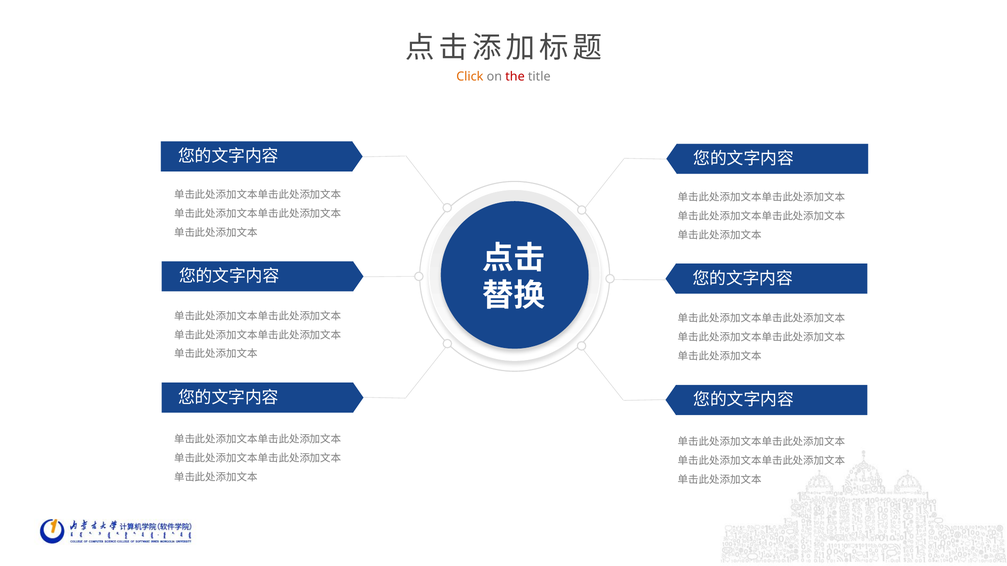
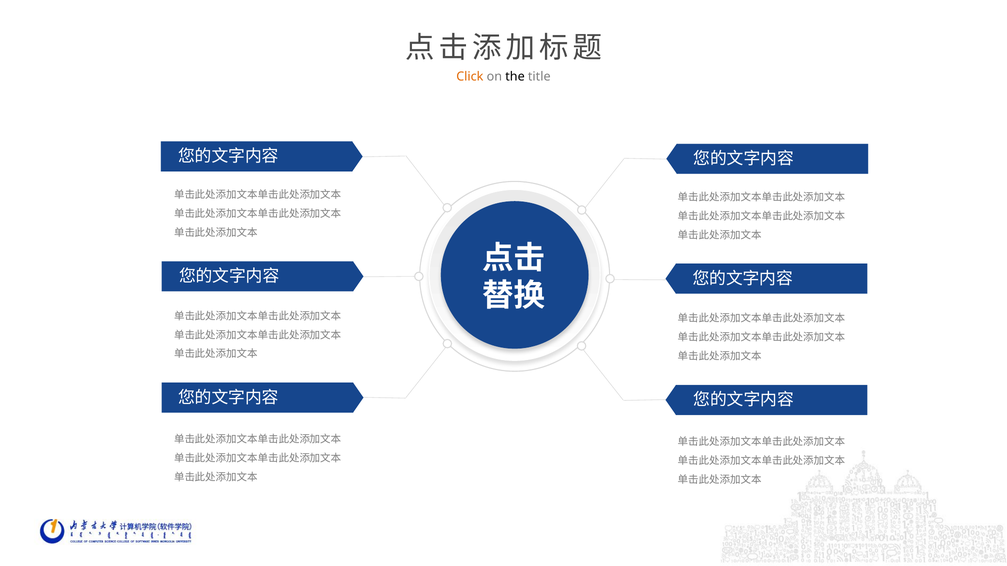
the colour: red -> black (515, 77)
